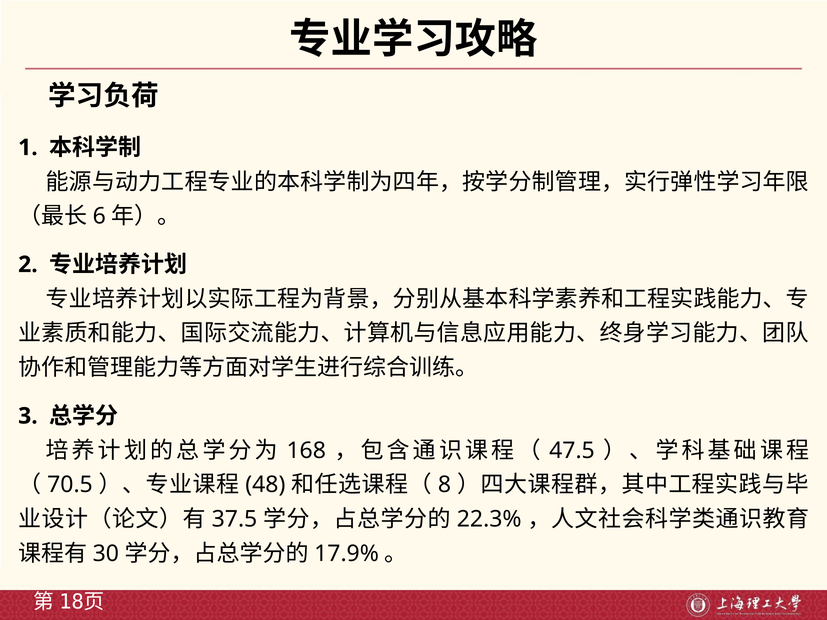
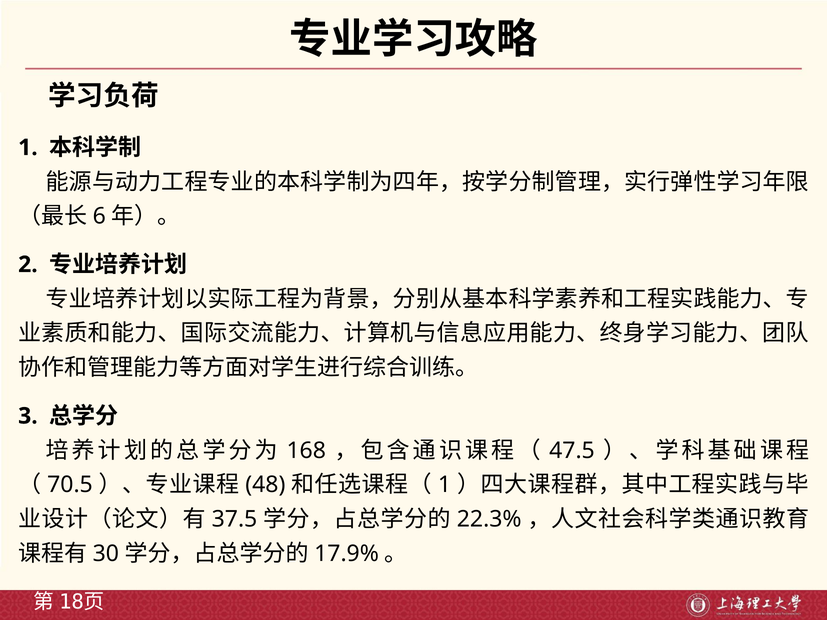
8: 8 -> 1 (445, 485)
